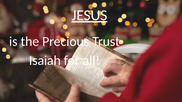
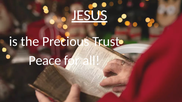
Isaiah: Isaiah -> Peace (45, 61)
